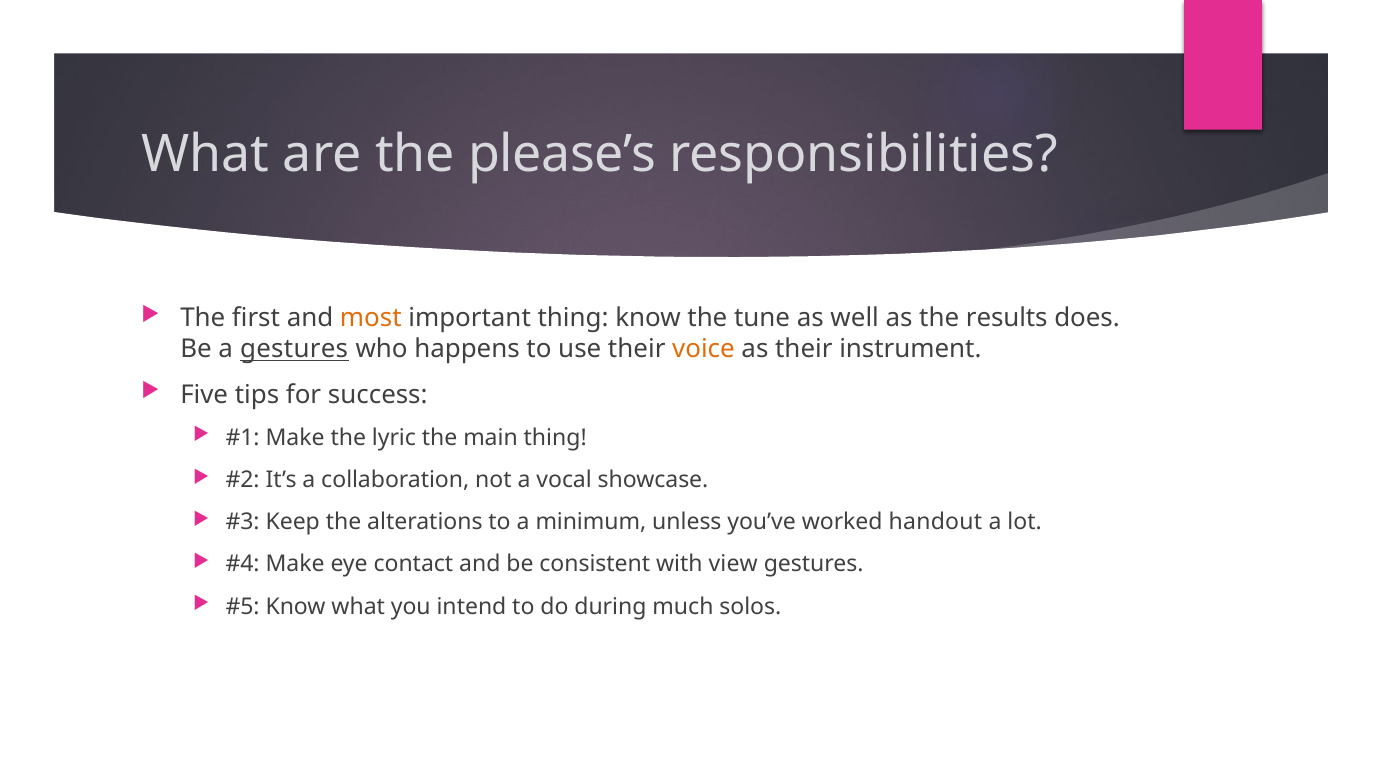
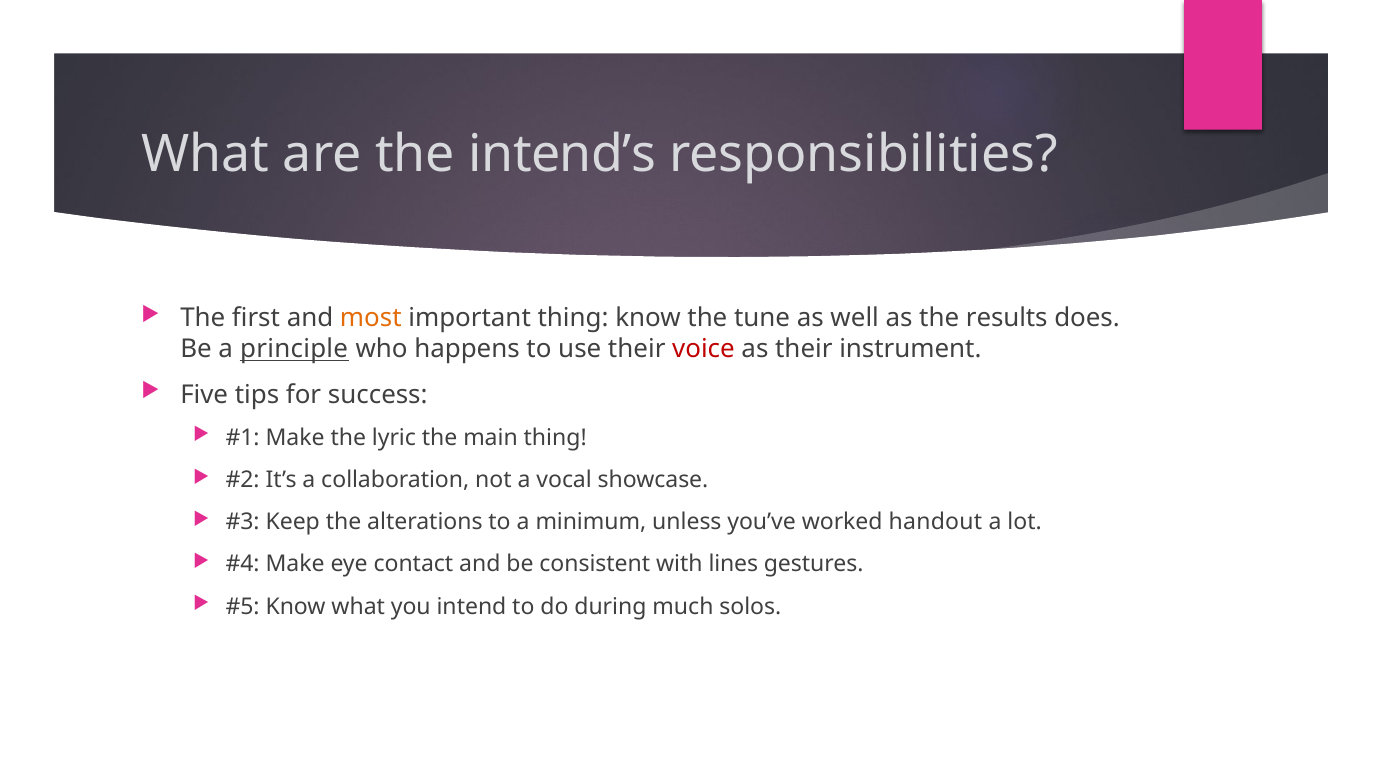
please’s: please’s -> intend’s (562, 154)
a gestures: gestures -> principle (294, 349)
voice colour: orange -> red (703, 349)
view: view -> lines (733, 564)
